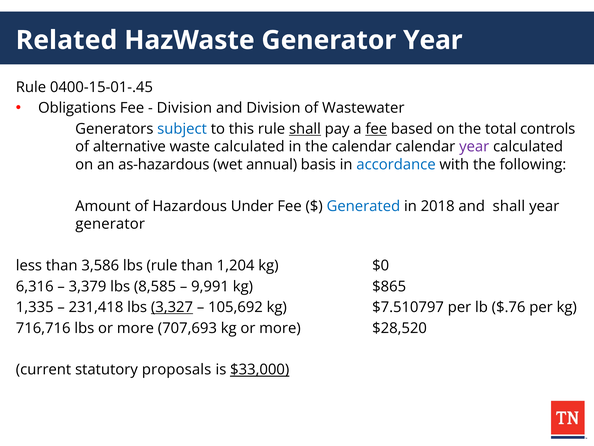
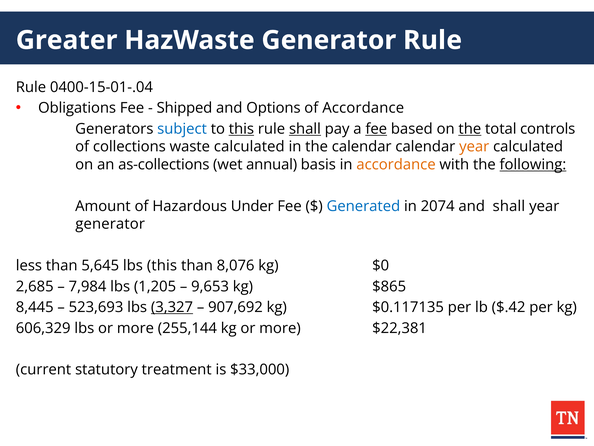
Related: Related -> Greater (67, 40)
Generator Year: Year -> Rule (433, 40)
0400-15-01-.45: 0400-15-01-.45 -> 0400-15-01-.04 (101, 87)
Division: Division -> Shipped (184, 108)
and Division: Division -> Options (273, 108)
of Wastewater: Wastewater -> Accordance (363, 108)
this underline: none -> present (241, 129)
the underline: none -> present (470, 129)
alternative: alternative -> collections (129, 147)
year colour: purple -> orange (474, 147)
as-hazardous: as-hazardous -> as-collections (164, 164)
accordance colour: blue -> orange (396, 164)
following underline: none -> present (533, 164)
2018: 2018 -> 2074 (438, 206)
3,586: 3,586 -> 5,645 (100, 265)
lbs rule: rule -> this (162, 265)
1,204: 1,204 -> 8,076 (236, 265)
6,316: 6,316 -> 2,685 (35, 286)
3,379: 3,379 -> 7,984 (87, 286)
8,585: 8,585 -> 1,205 (155, 286)
9,991: 9,991 -> 9,653 (210, 286)
1,335: 1,335 -> 8,445 (35, 307)
231,418: 231,418 -> 523,693 (96, 307)
105,692: 105,692 -> 907,692 (235, 307)
$7.510797: $7.510797 -> $0.117135 (408, 307)
$.76: $.76 -> $.42 (509, 307)
716,716: 716,716 -> 606,329 (43, 328)
707,693: 707,693 -> 255,144 (187, 328)
$28,520: $28,520 -> $22,381 (400, 328)
proposals: proposals -> treatment (177, 369)
$33,000 underline: present -> none (260, 369)
